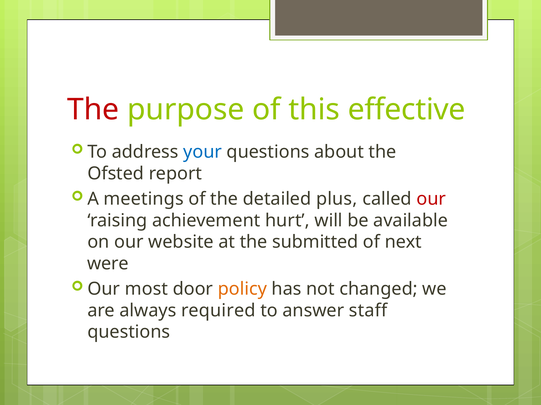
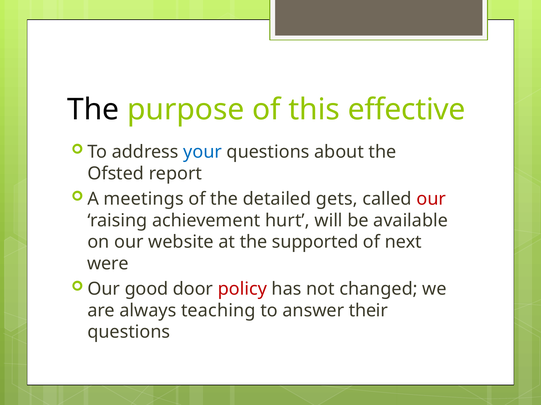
The colour: red -> black (93, 110)
plus: plus -> gets (337, 199)
submitted: submitted -> supported (315, 242)
most: most -> good (146, 289)
policy colour: orange -> red (242, 289)
required: required -> teaching (218, 311)
staff: staff -> their (368, 311)
